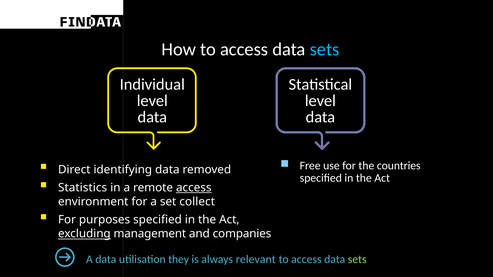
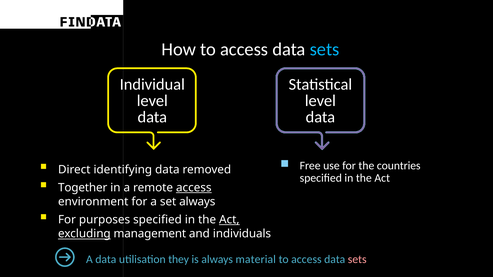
Statistics: Statistics -> Together (83, 188)
set collect: collect -> always (197, 202)
Act underline: none -> present (229, 220)
companies: companies -> individuals (242, 234)
relevant: relevant -> material (256, 260)
sets colour: light green -> pink (357, 260)
